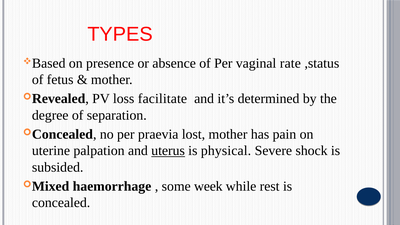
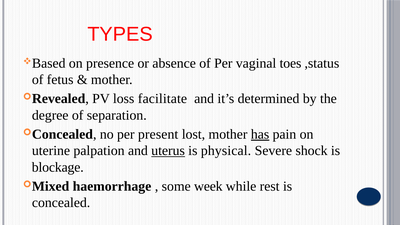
rate: rate -> toes (291, 63)
praevia: praevia -> present (158, 134)
has underline: none -> present (260, 134)
subsided: subsided -> blockage (58, 167)
